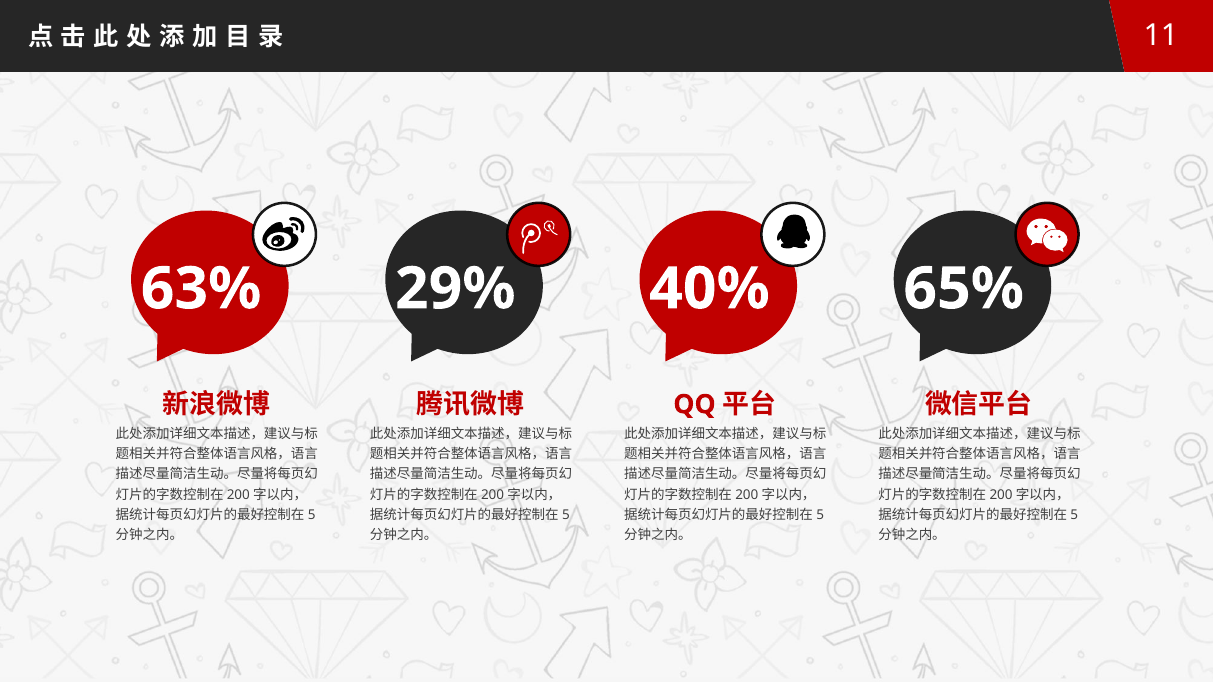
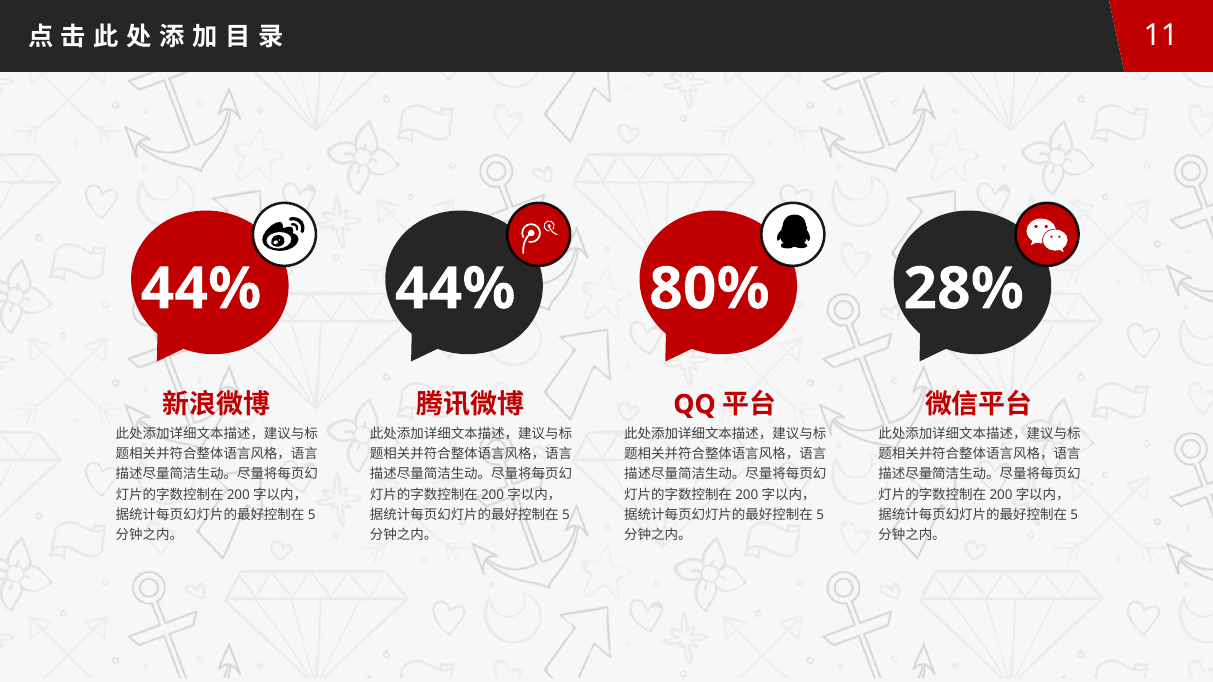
63%: 63% -> 44% (201, 289)
29%: 29% -> 44% (455, 289)
40%: 40% -> 80% (709, 289)
65%: 65% -> 28% (964, 289)
